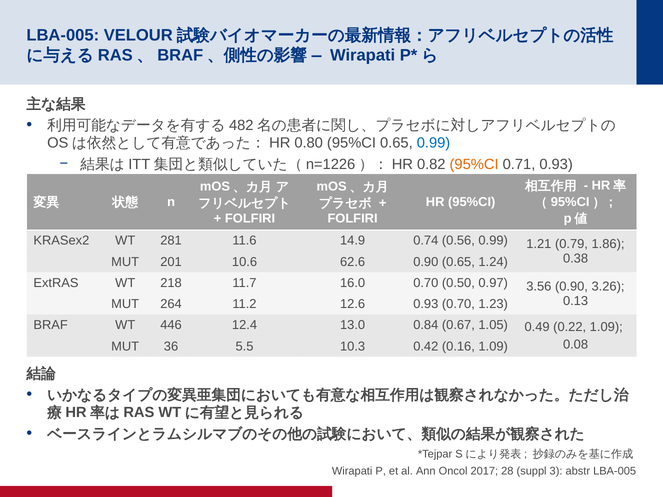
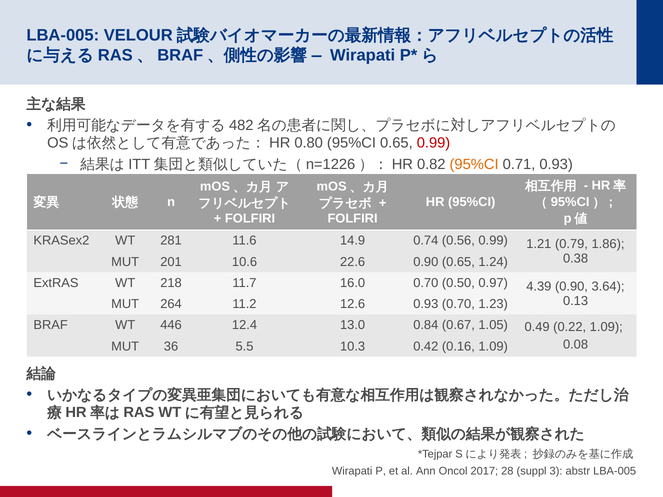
0.99 colour: blue -> red (434, 143)
62.6: 62.6 -> 22.6 (353, 262)
3.56: 3.56 -> 4.39 (539, 286)
3.26: 3.26 -> 3.64 (608, 286)
